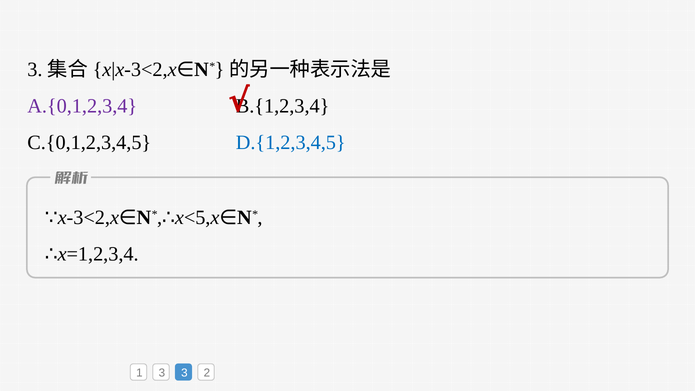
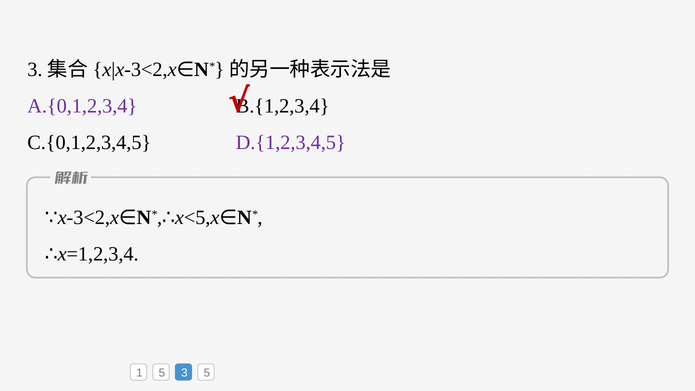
D.{1,2,3,4,5 colour: blue -> purple (291, 143)
1 3: 3 -> 5 (162, 373)
3 2: 2 -> 5 (207, 373)
